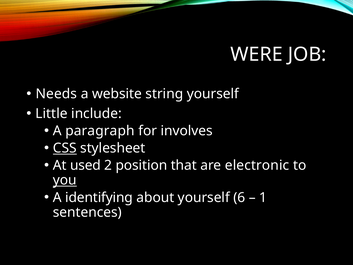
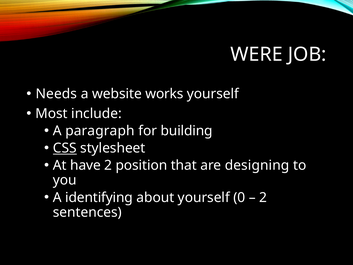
string: string -> works (164, 94)
Little: Little -> Most (51, 114)
involves: involves -> building (187, 131)
used: used -> have (85, 165)
electronic: electronic -> designing (257, 165)
you underline: present -> none (65, 180)
6: 6 -> 0 (239, 197)
1: 1 -> 2 (263, 197)
